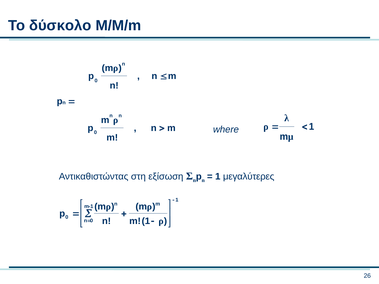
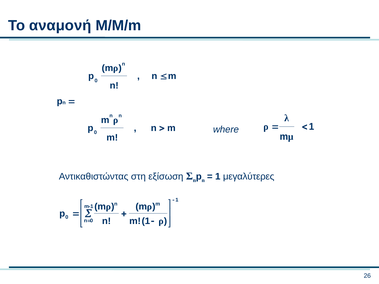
δύσκολο: δύσκολο -> αναμονή (60, 26)
